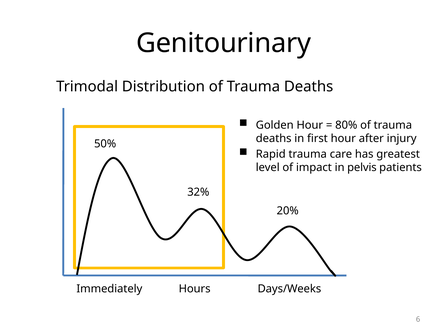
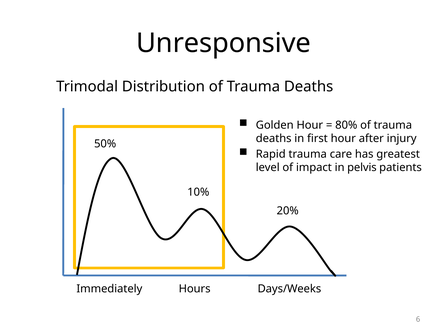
Genitourinary: Genitourinary -> Unresponsive (223, 43)
32%: 32% -> 10% (198, 192)
